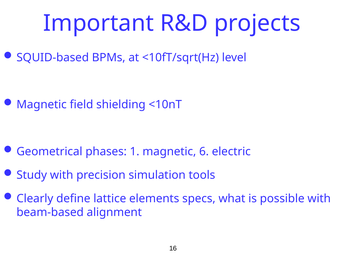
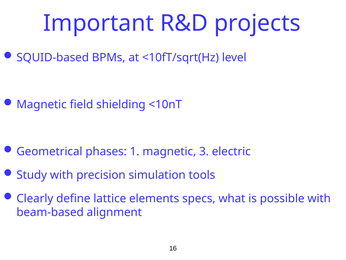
6: 6 -> 3 (204, 151)
